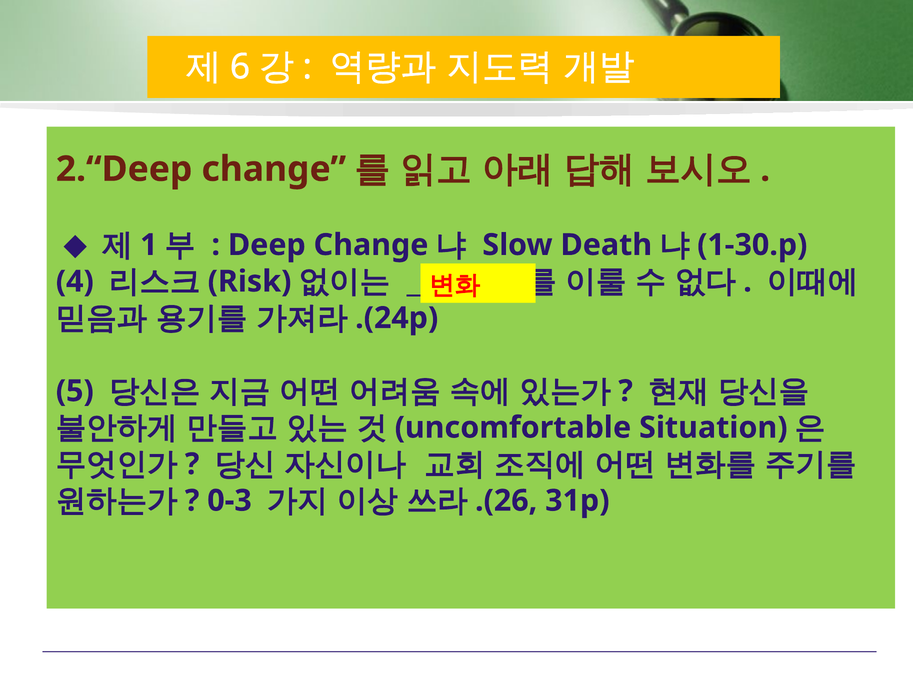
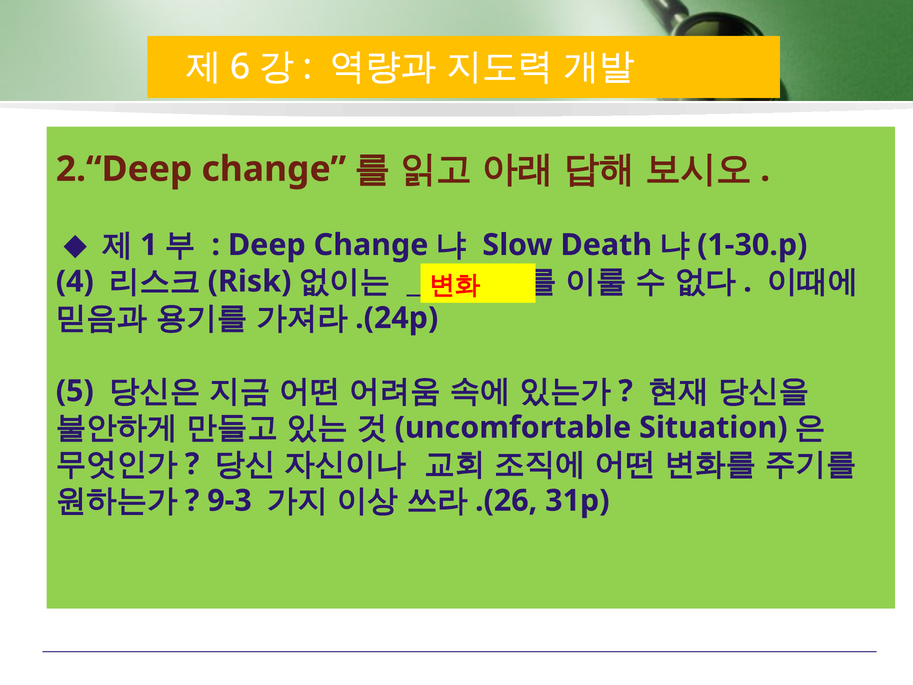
0-3: 0-3 -> 9-3 (230, 500)
